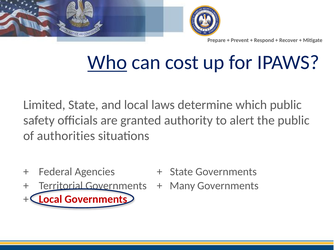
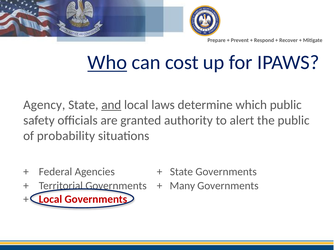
Limited: Limited -> Agency (44, 105)
and underline: none -> present (111, 105)
authorities: authorities -> probability (66, 136)
